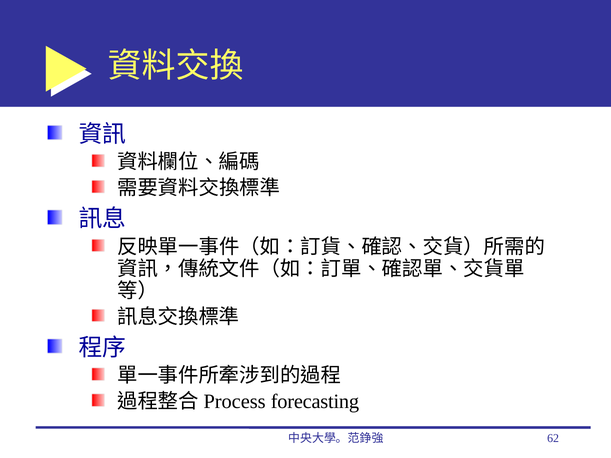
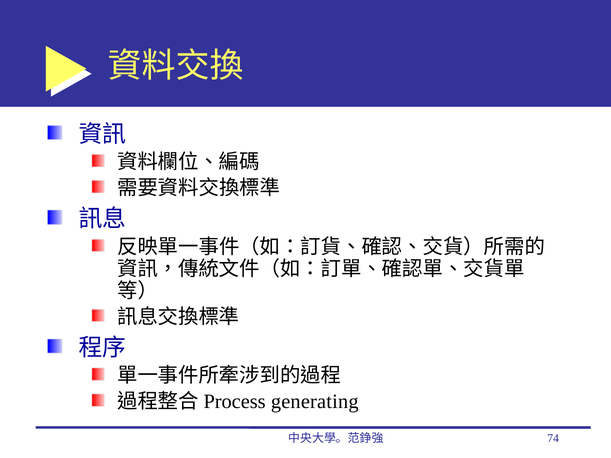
forecasting: forecasting -> generating (315, 402)
62: 62 -> 74 (553, 439)
